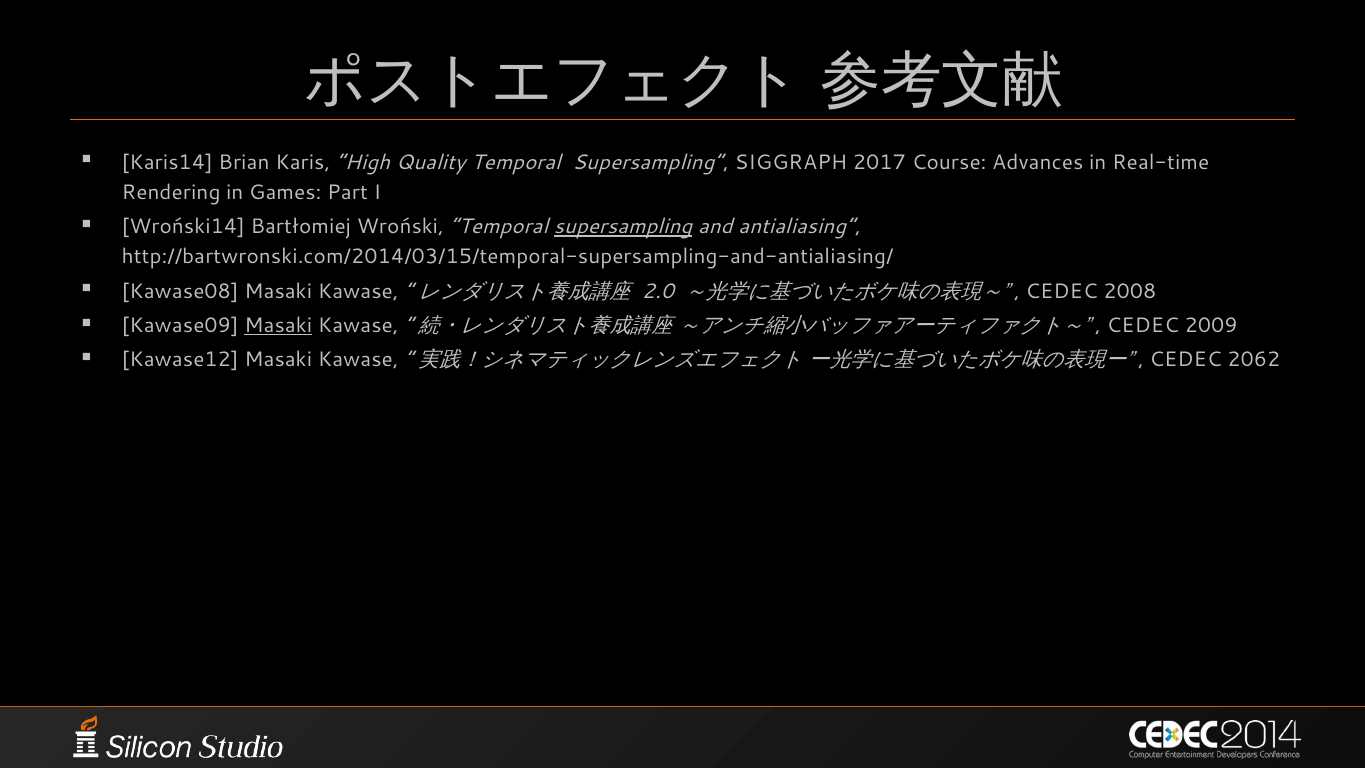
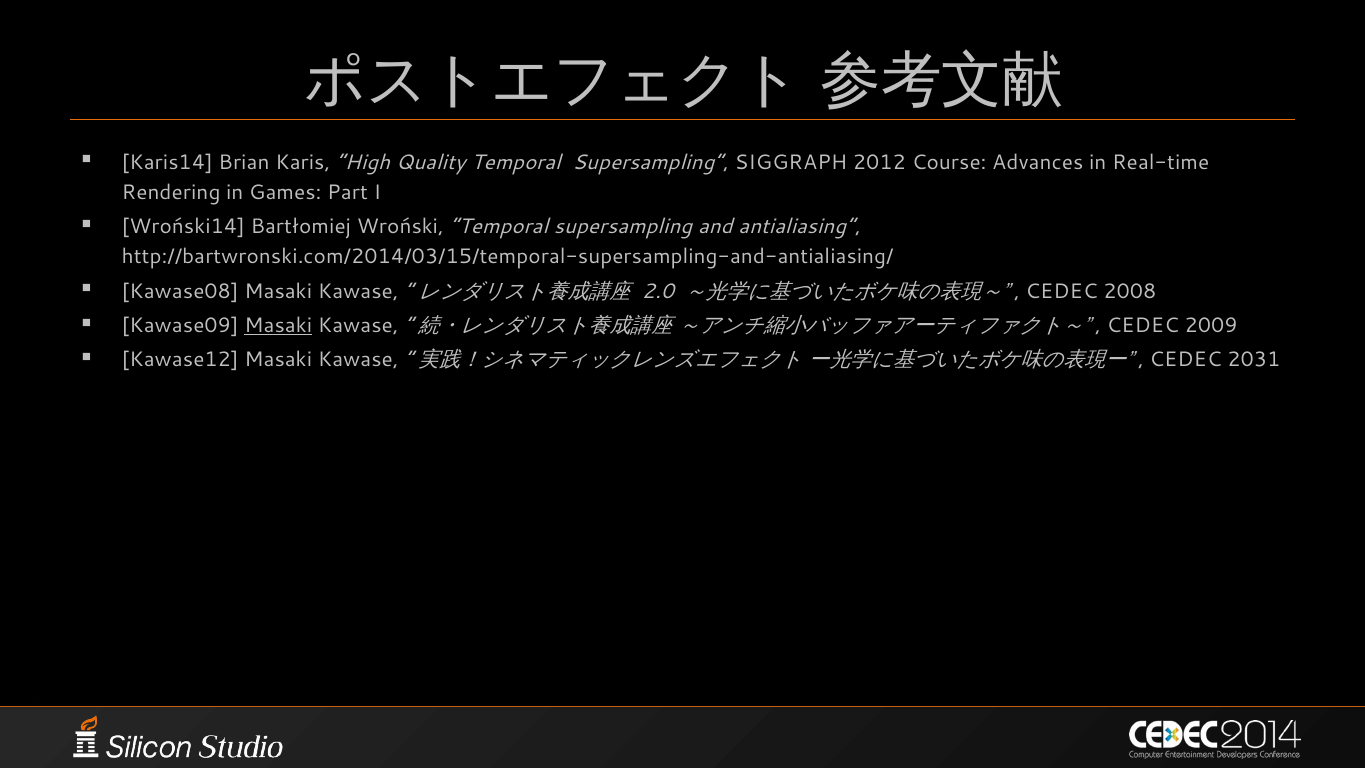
2017: 2017 -> 2012 (879, 163)
supersampling underline: present -> none (623, 227)
2062: 2062 -> 2031 (1254, 360)
